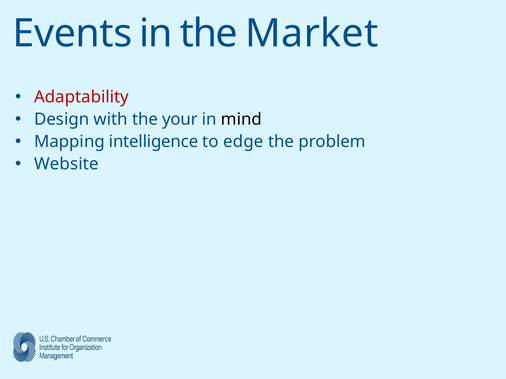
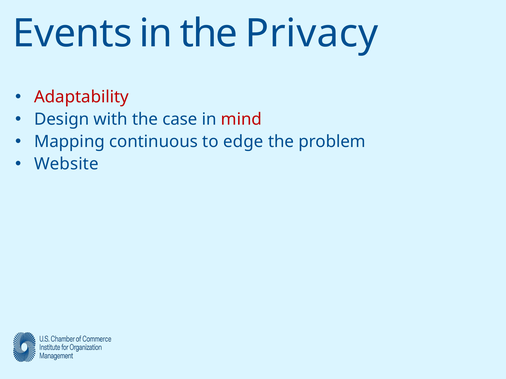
Market: Market -> Privacy (312, 34)
your: your -> case (180, 120)
mind colour: black -> red (241, 120)
intelligence: intelligence -> continuous (154, 142)
